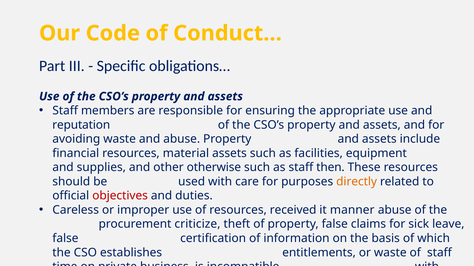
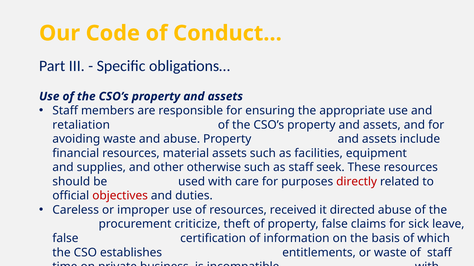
reputation: reputation -> retaliation (81, 125)
then: then -> seek (330, 168)
directly colour: orange -> red (357, 182)
manner: manner -> directed (352, 210)
